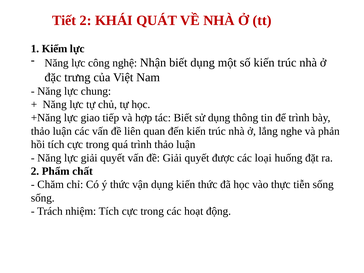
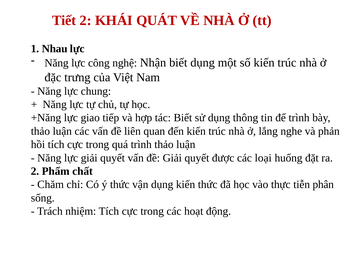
Kiểm: Kiểm -> Nhau (55, 49)
tiễn sống: sống -> phân (323, 185)
